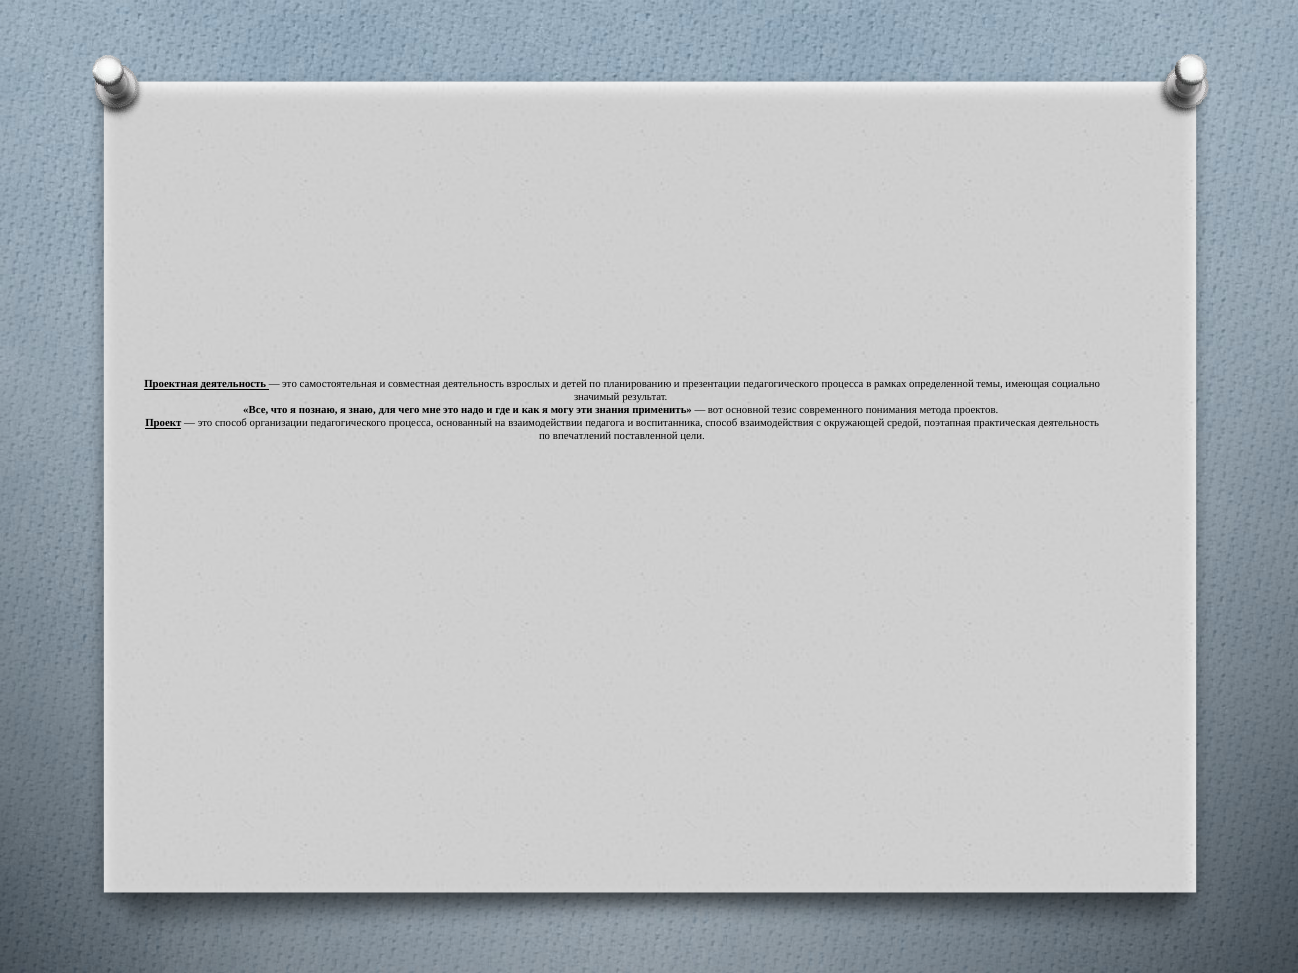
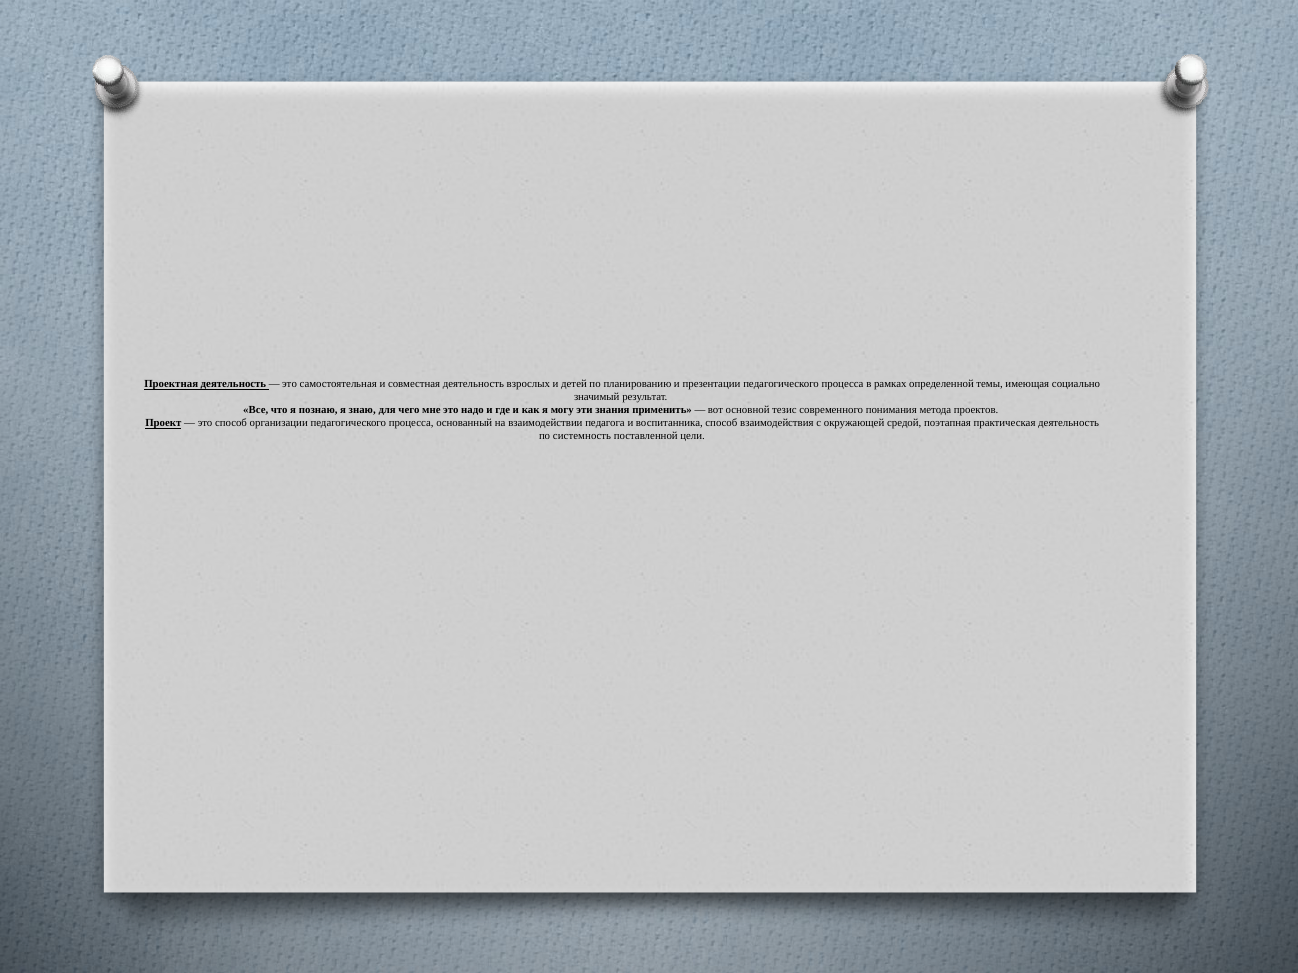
впечатлений: впечатлений -> системность (582, 436)
